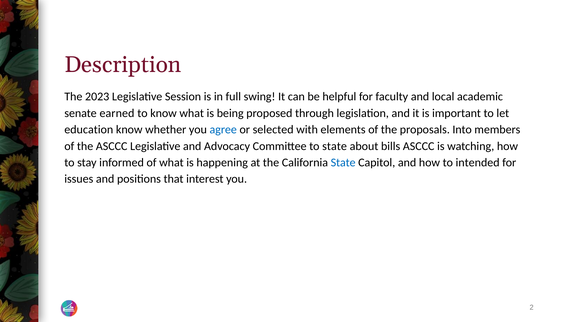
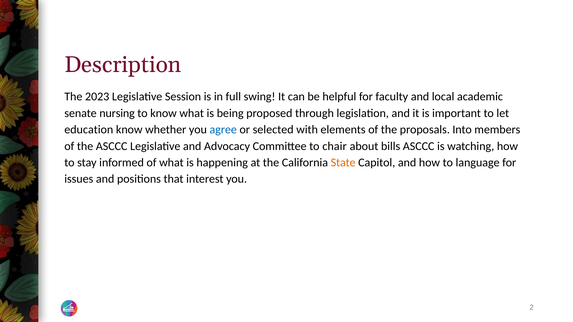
earned: earned -> nursing (117, 113)
to state: state -> chair (335, 146)
State colour: blue -> orange (343, 163)
intended: intended -> language (478, 163)
